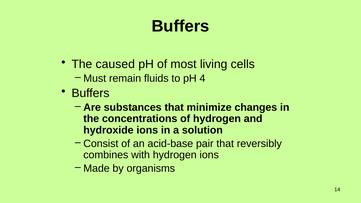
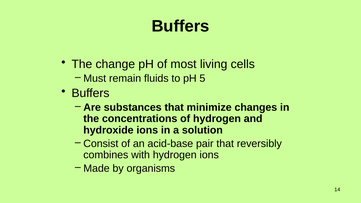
caused: caused -> change (115, 64)
4: 4 -> 5 (202, 79)
